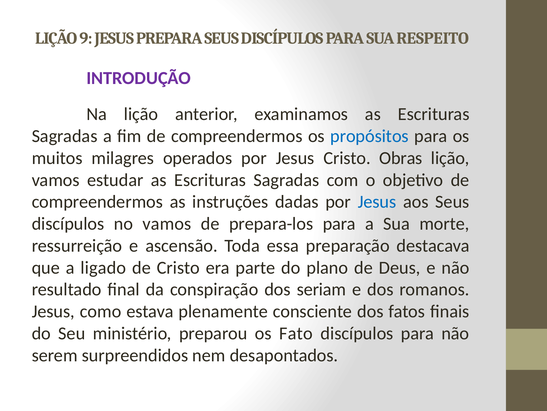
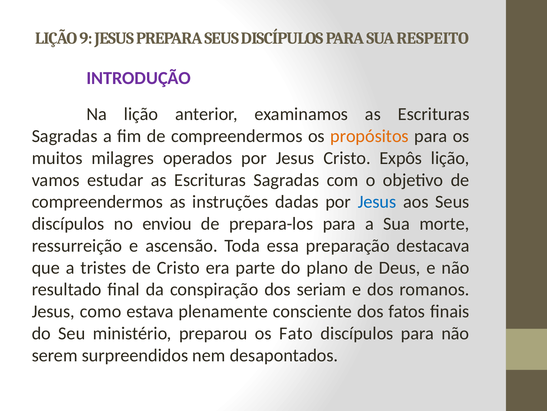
propósitos colour: blue -> orange (369, 136)
Obras: Obras -> Expôs (401, 158)
no vamos: vamos -> enviou (167, 223)
ligado: ligado -> tristes (103, 267)
